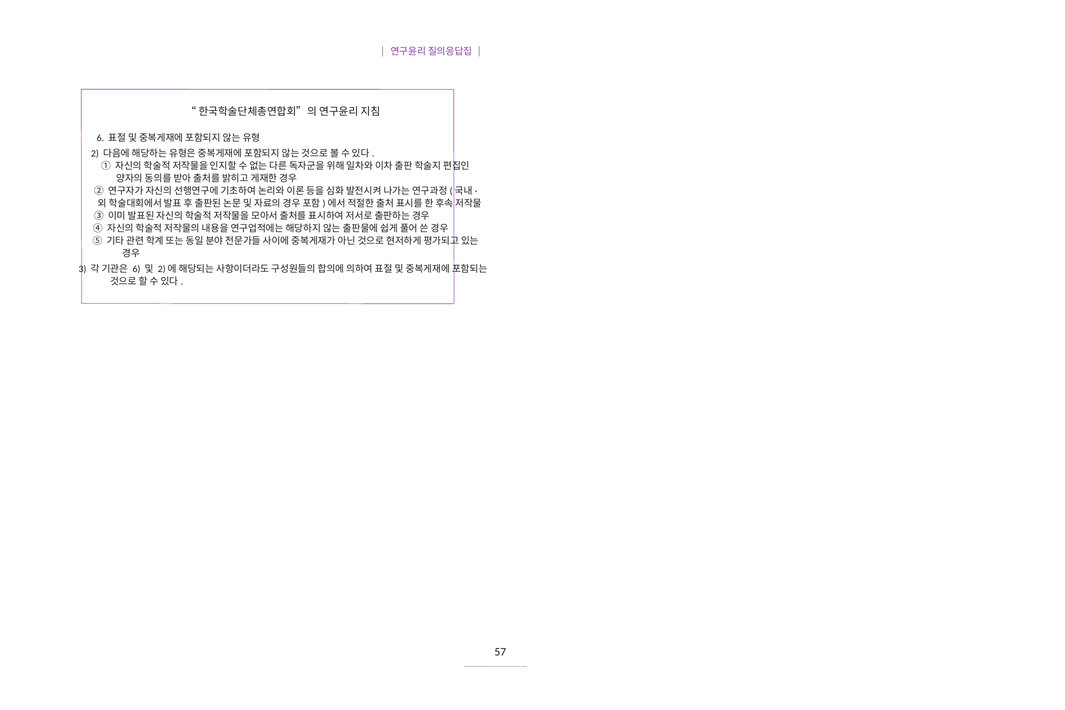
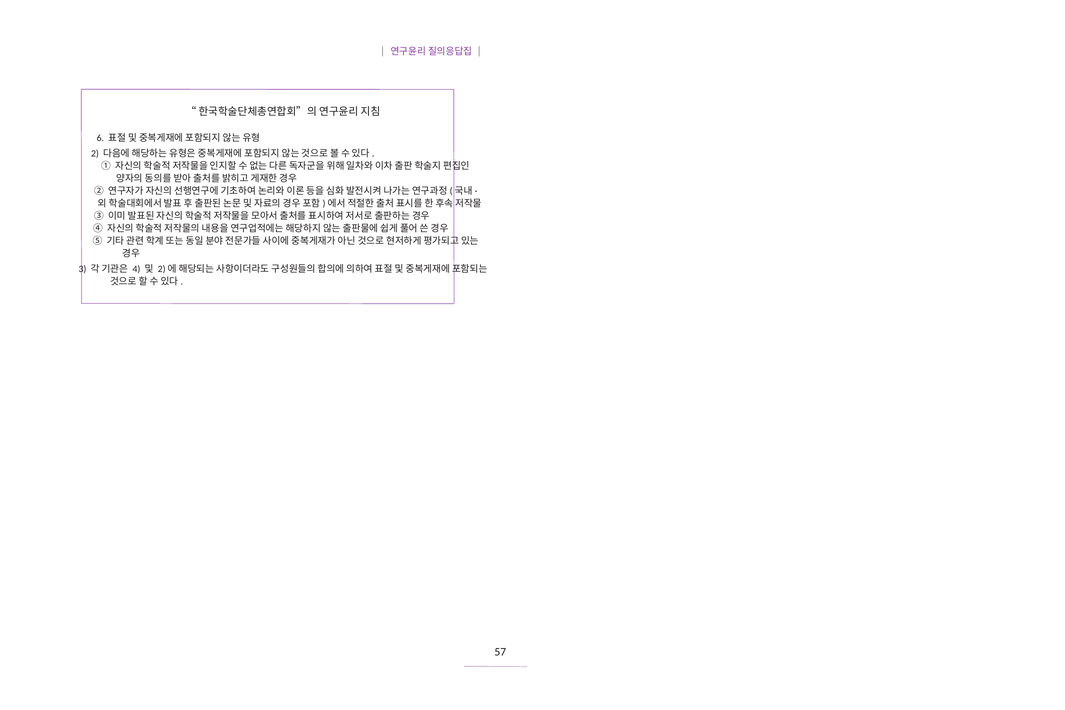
6: 6 -> 4 (136, 269)
